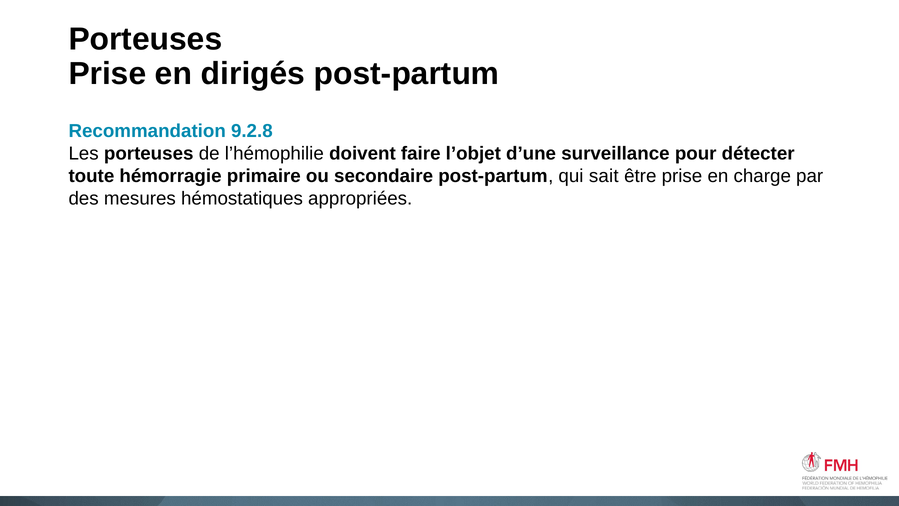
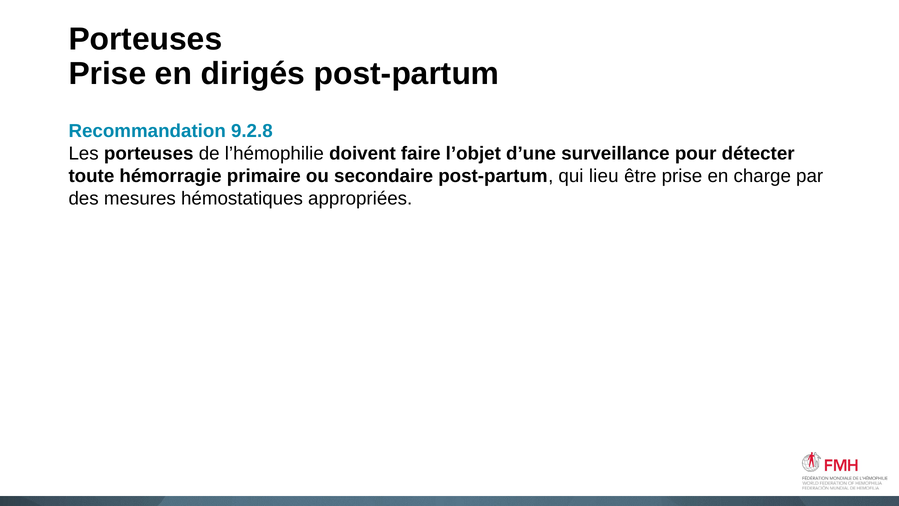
sait: sait -> lieu (604, 176)
